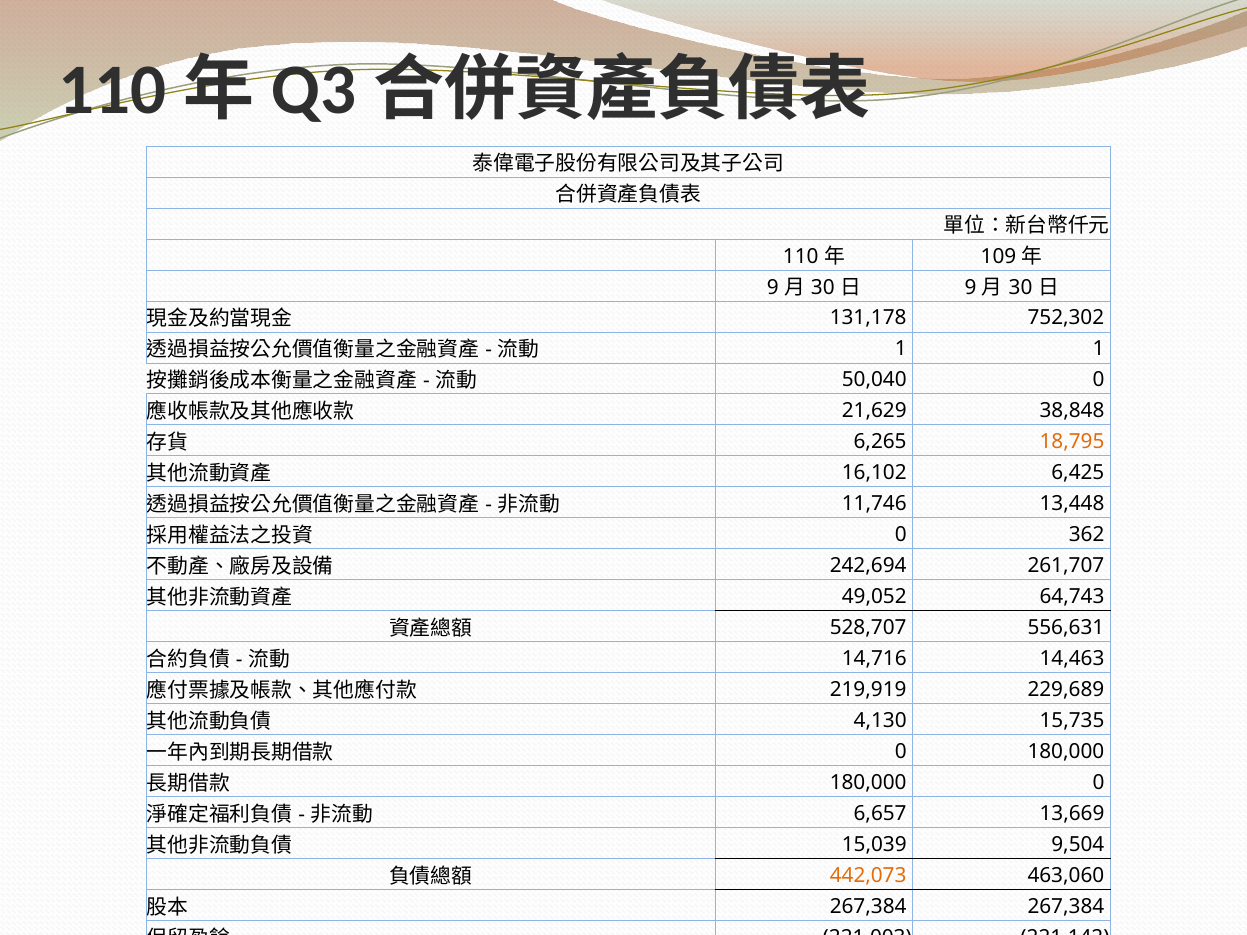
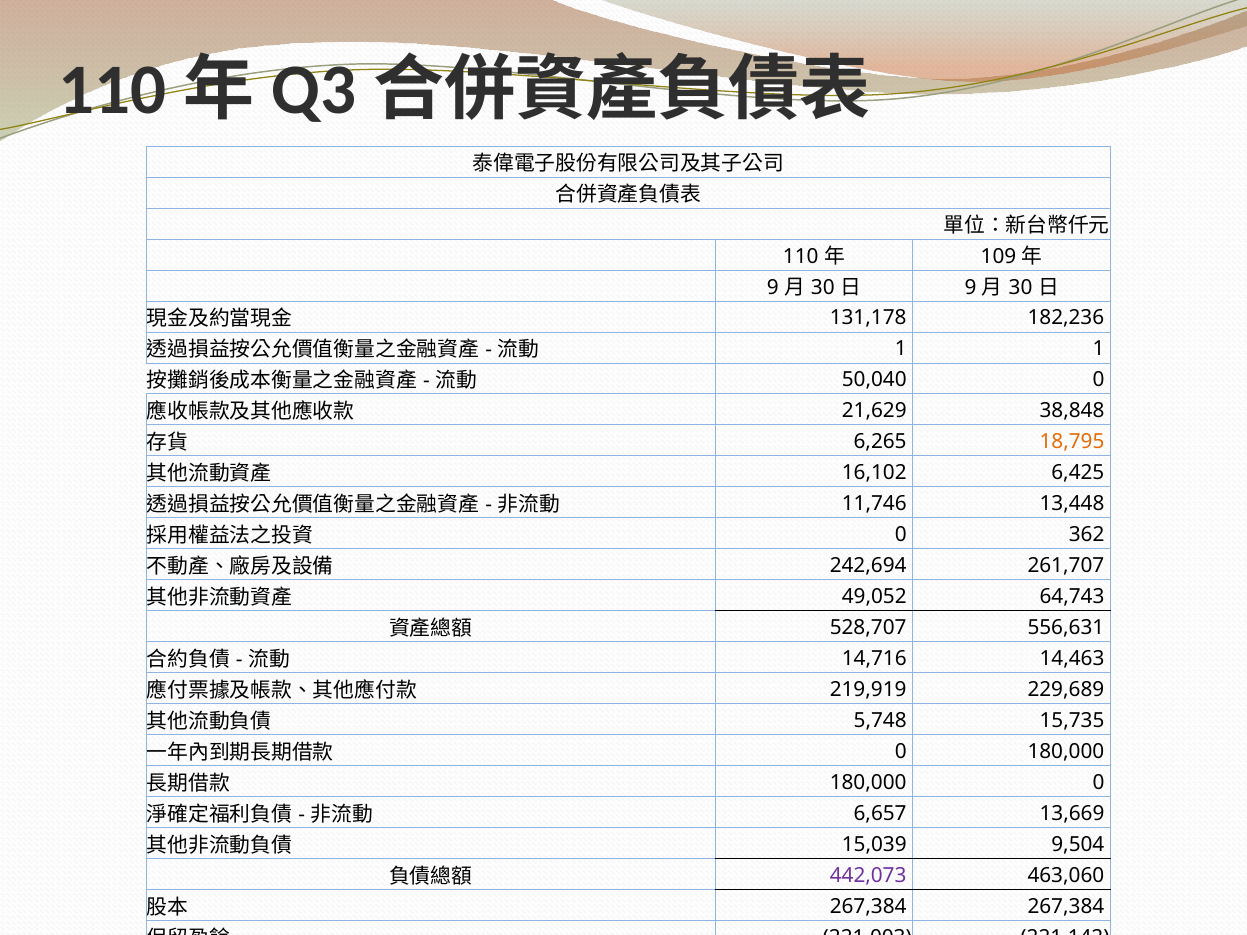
752,302: 752,302 -> 182,236 (1066, 318)
4,130: 4,130 -> 5,748 (880, 721)
442,073 colour: orange -> purple (868, 876)
